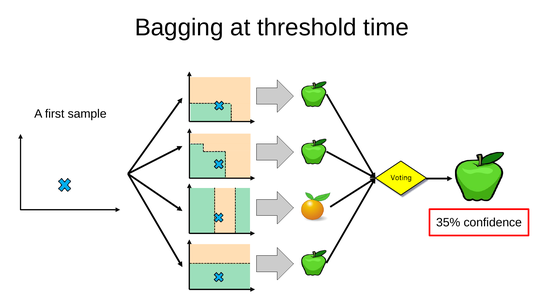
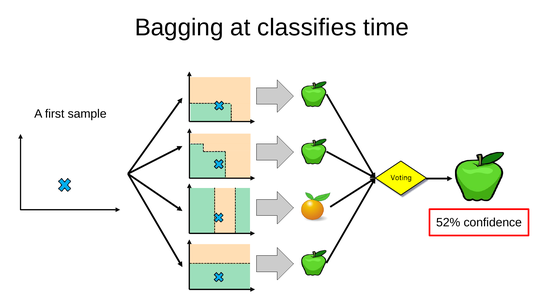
threshold: threshold -> classifies (307, 28)
35%: 35% -> 52% (448, 223)
